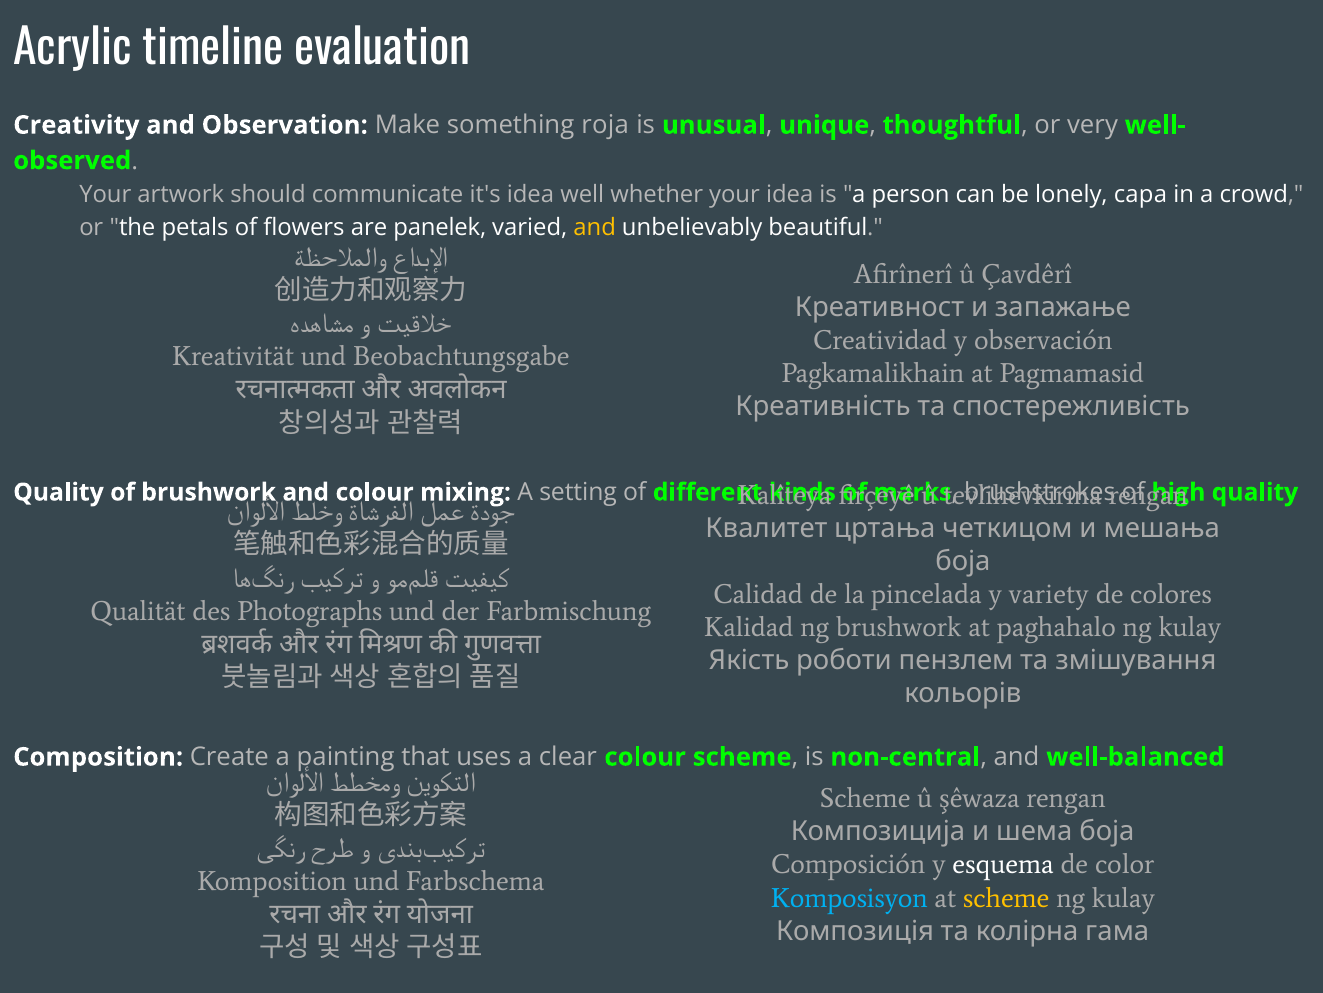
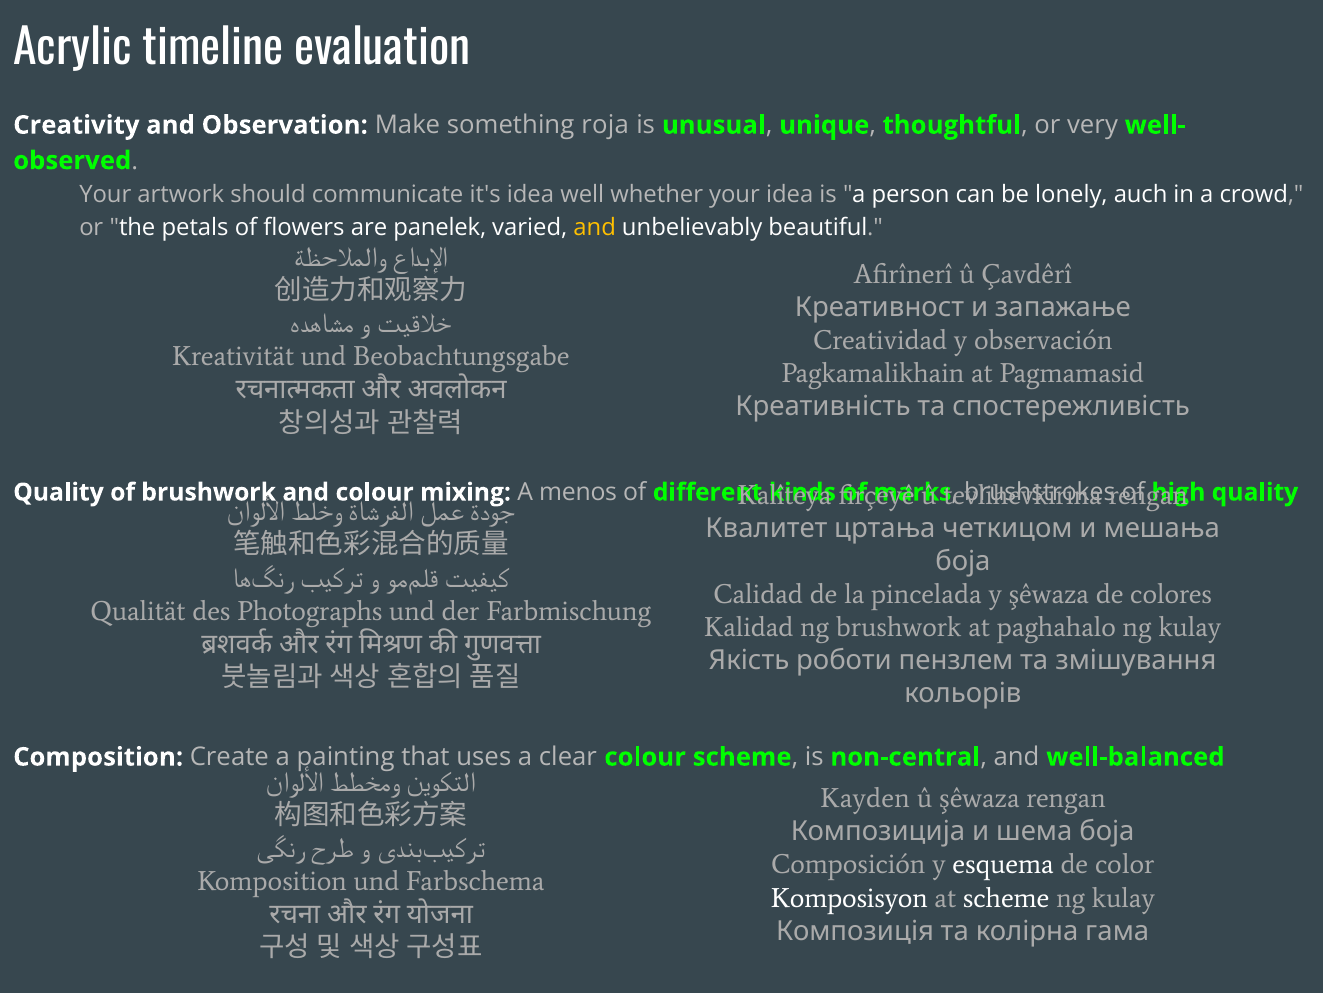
capa: capa -> auch (1141, 194)
setting: setting -> menos (578, 492)
y variety: variety -> şêwaza (1049, 594)
Scheme: Scheme -> Kayden (865, 798)
Komposisyon colour: light blue -> white (849, 897)
scheme colour: yellow -> white (1006, 897)
